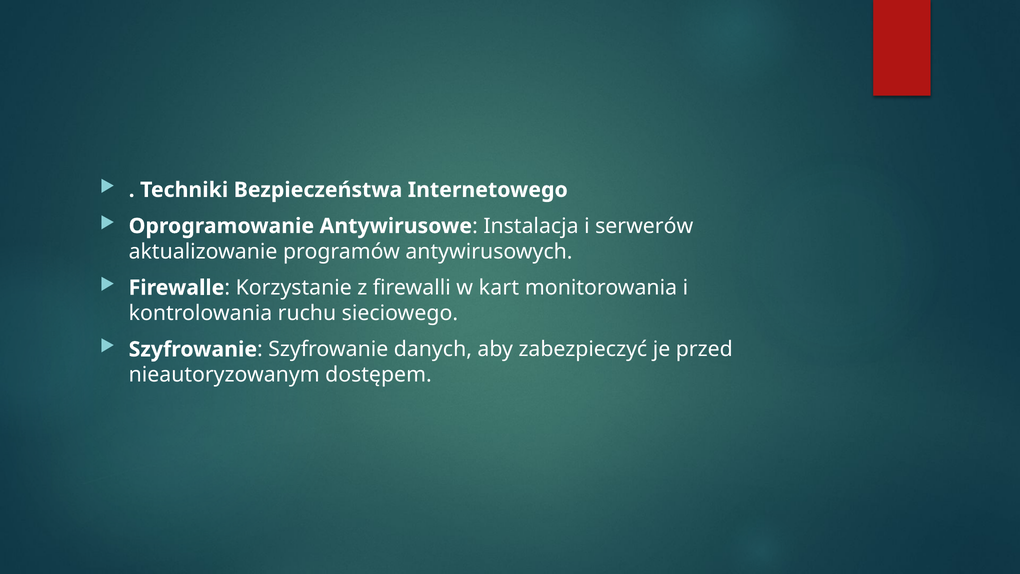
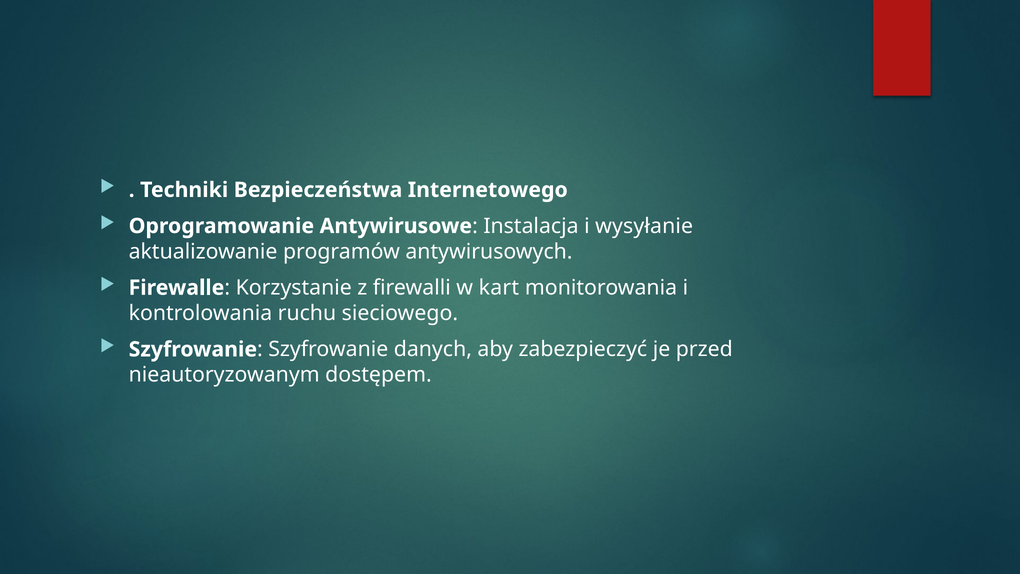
serwerów: serwerów -> wysyłanie (644, 226)
